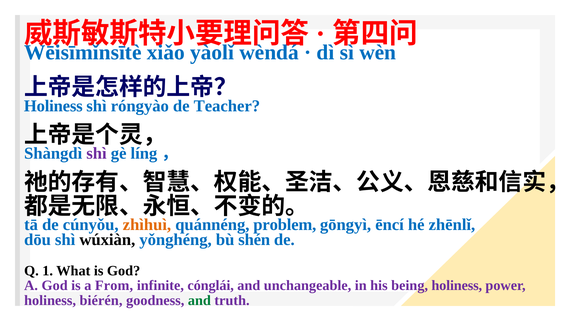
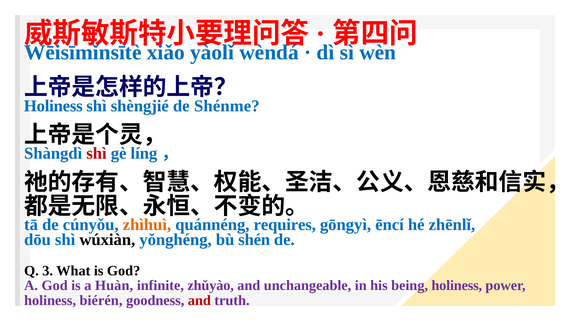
róngyào: róngyào -> shèngjié (140, 106)
Teacher: Teacher -> Shénme (227, 106)
shì colour: purple -> red (97, 153)
problem: problem -> requires (285, 225)
1: 1 -> 3 (48, 270)
From: From -> Huàn (114, 285)
cónglái: cónglái -> zhǔyào (211, 285)
and colour: green -> red (199, 300)
